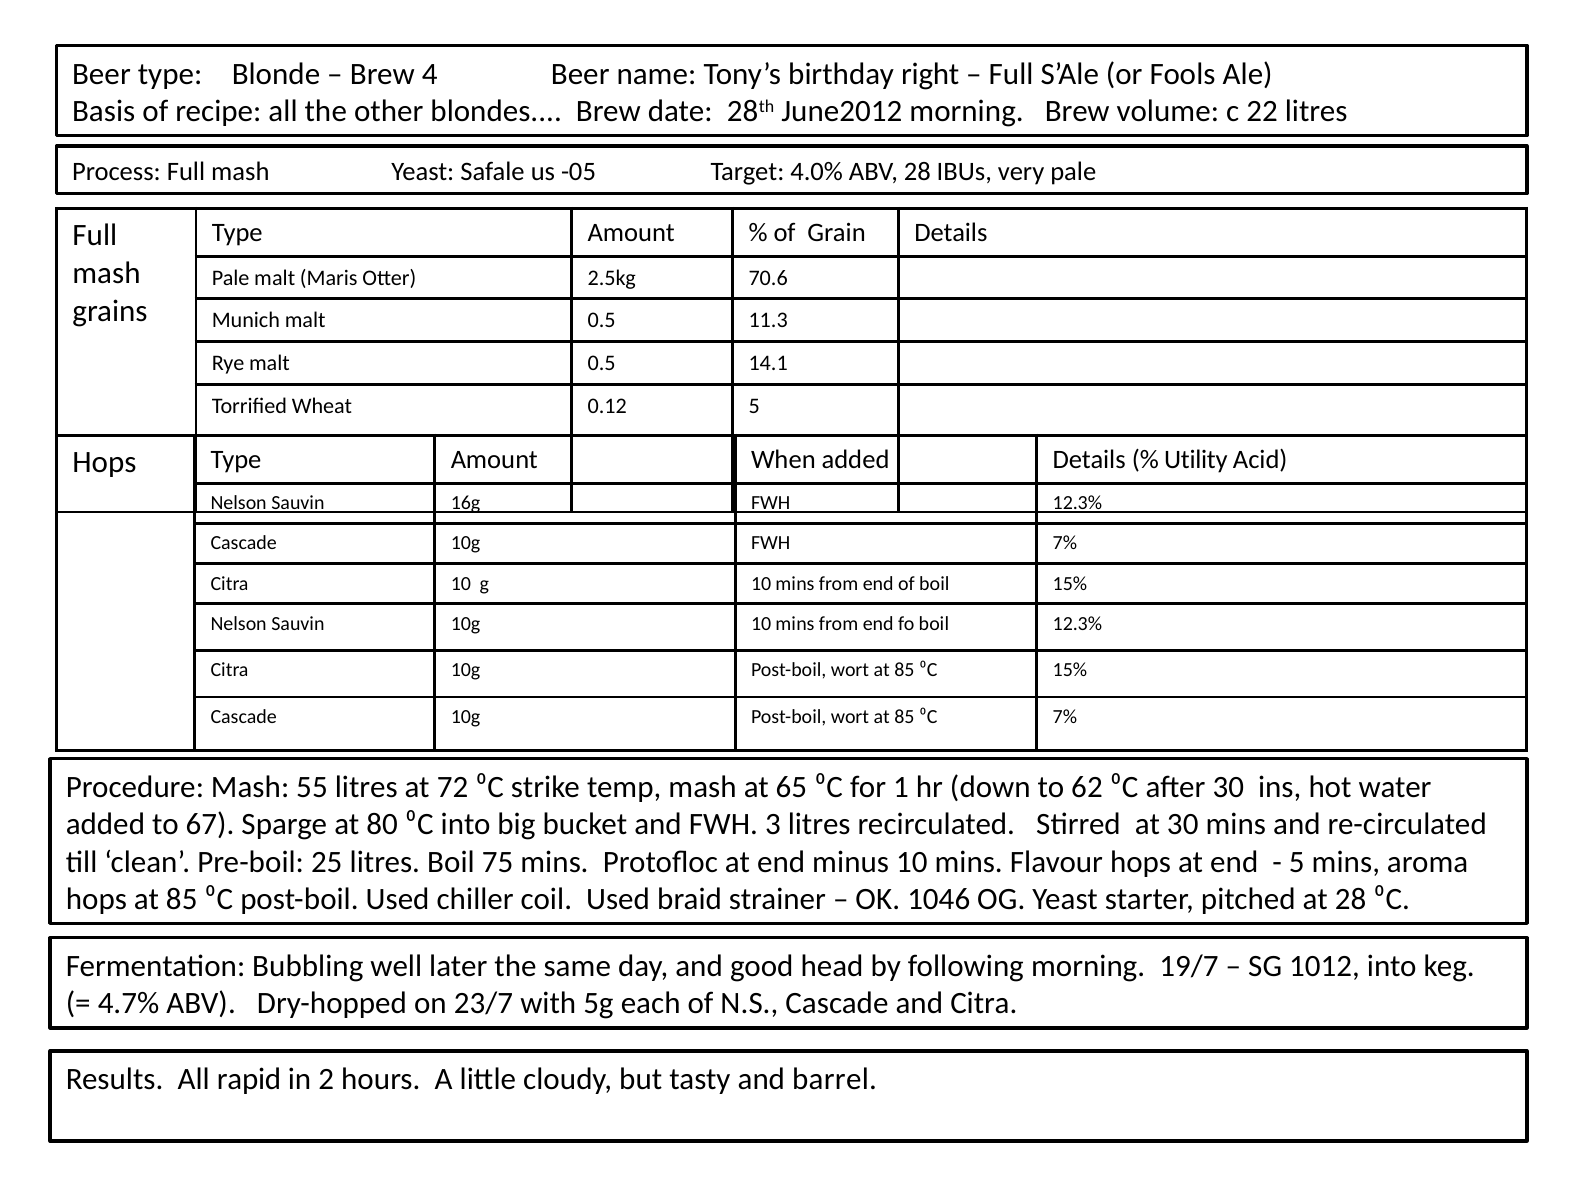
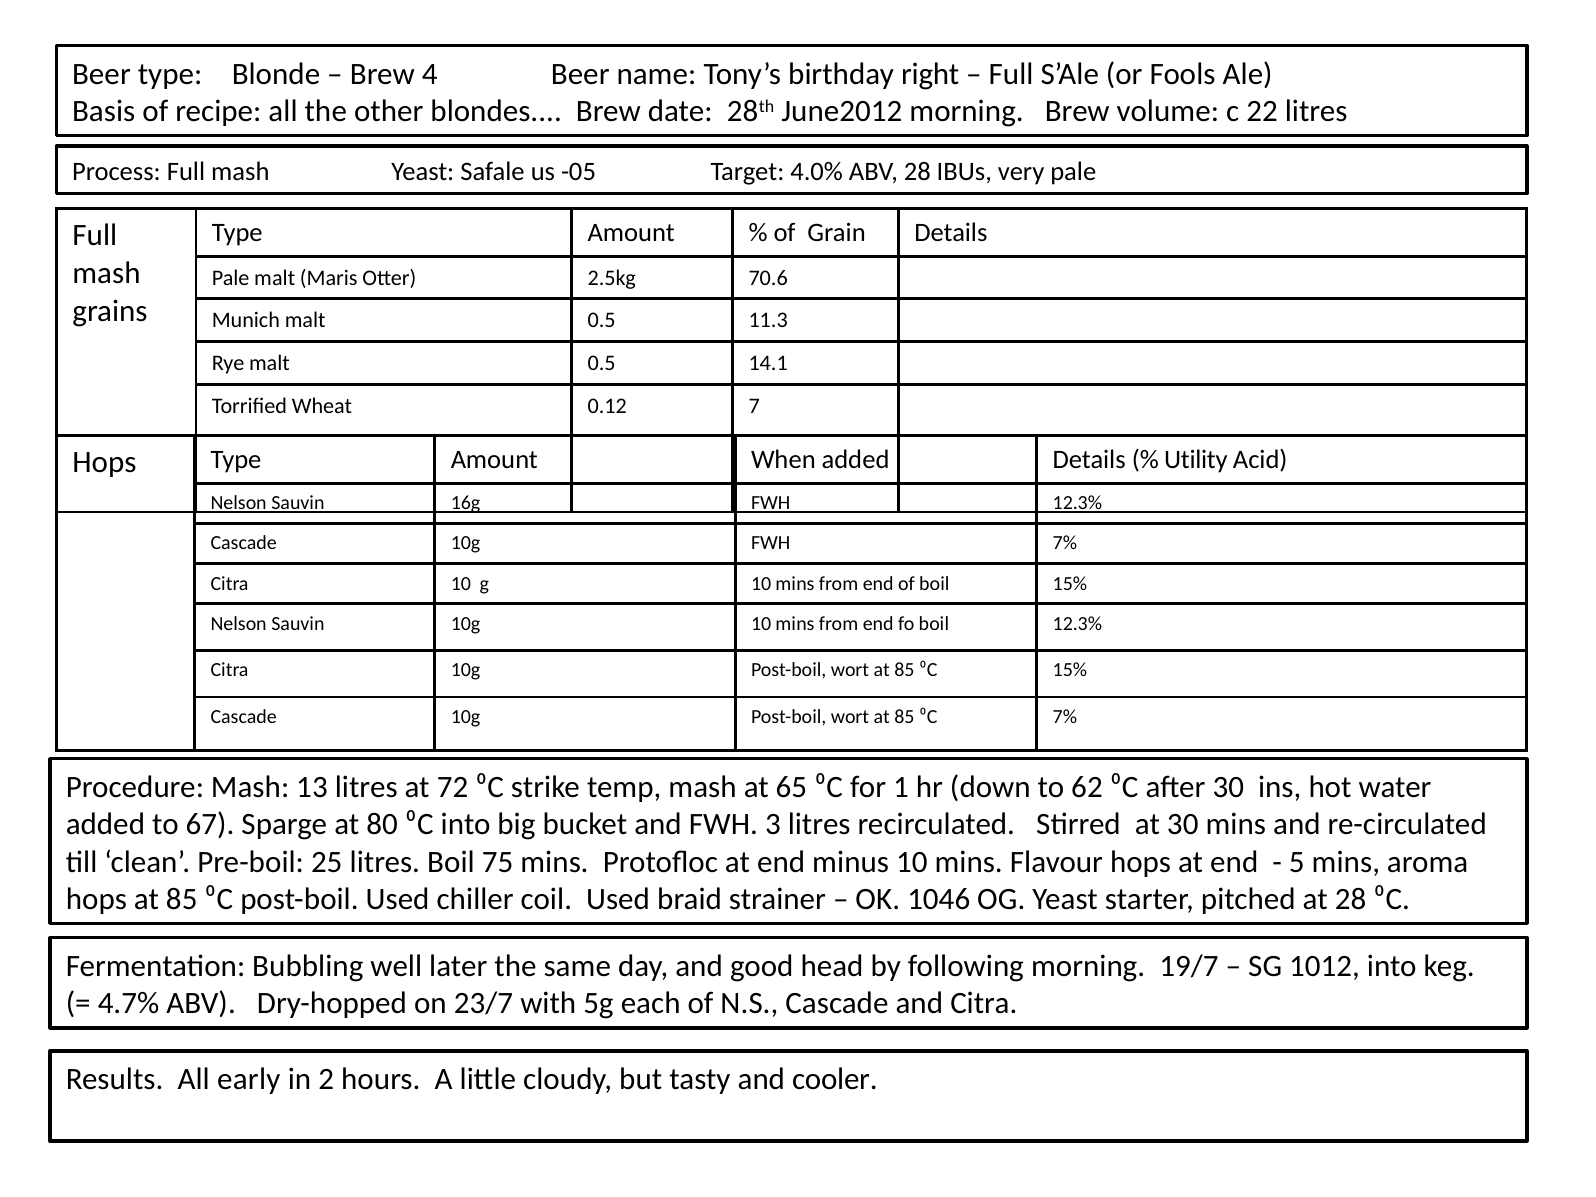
0.12 5: 5 -> 7 (754, 406)
55: 55 -> 13 (312, 787)
rapid: rapid -> early (249, 1080)
barrel: barrel -> cooler (835, 1080)
